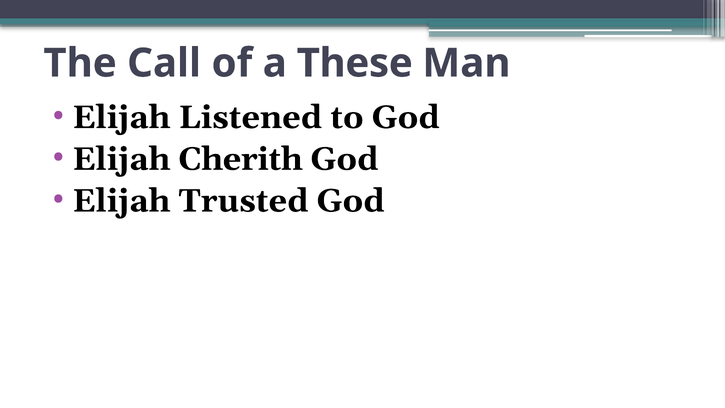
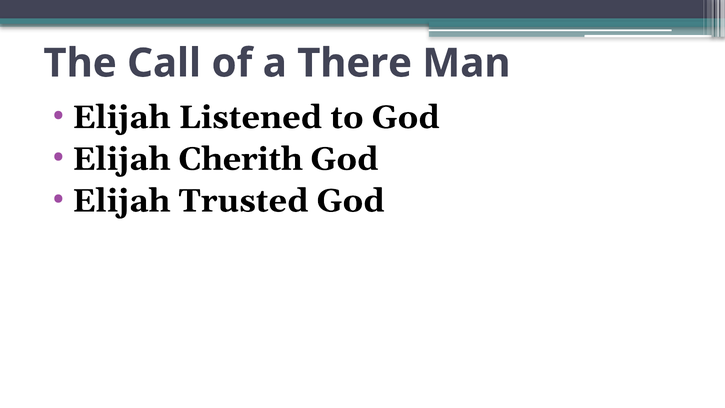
These: These -> There (355, 63)
